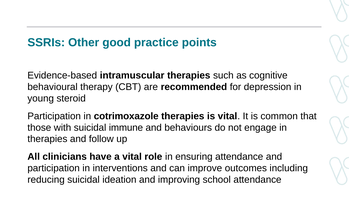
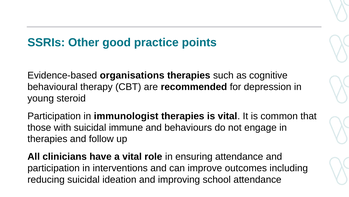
intramuscular: intramuscular -> organisations (132, 75)
cotrimoxazole: cotrimoxazole -> immunologist (126, 116)
